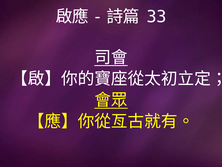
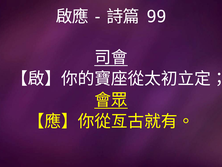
33: 33 -> 99 (157, 17)
